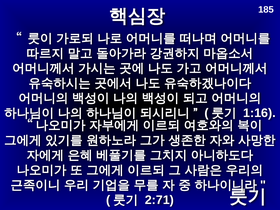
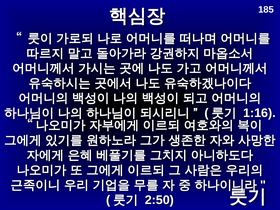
2:71: 2:71 -> 2:50 (159, 200)
